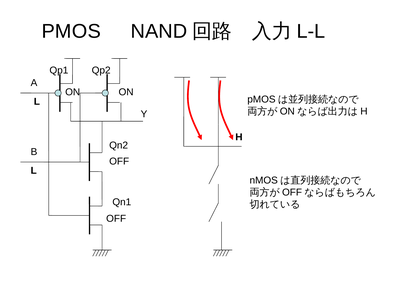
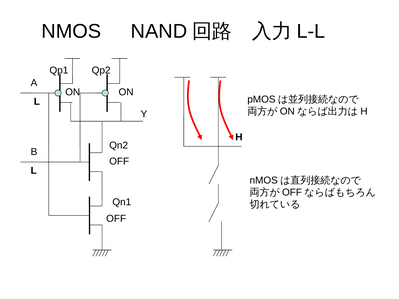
PMOS: PMOS -> NMOS (71, 31)
